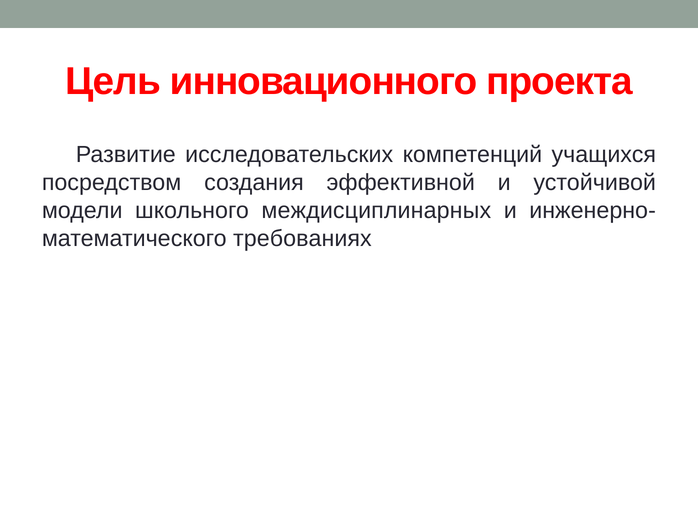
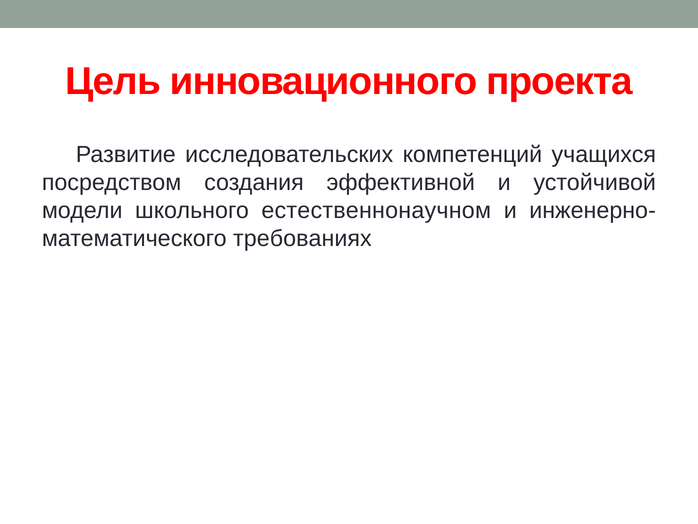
междисциплинарных: междисциплинарных -> естественнонаучном (376, 210)
